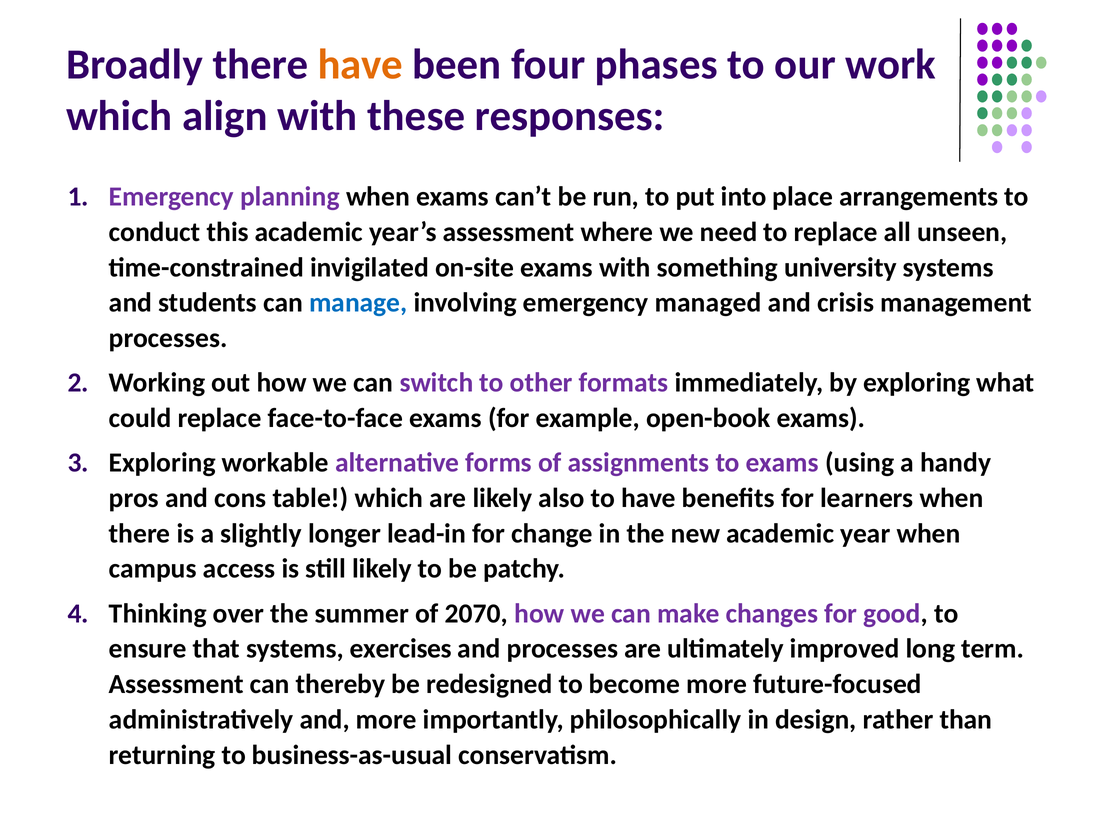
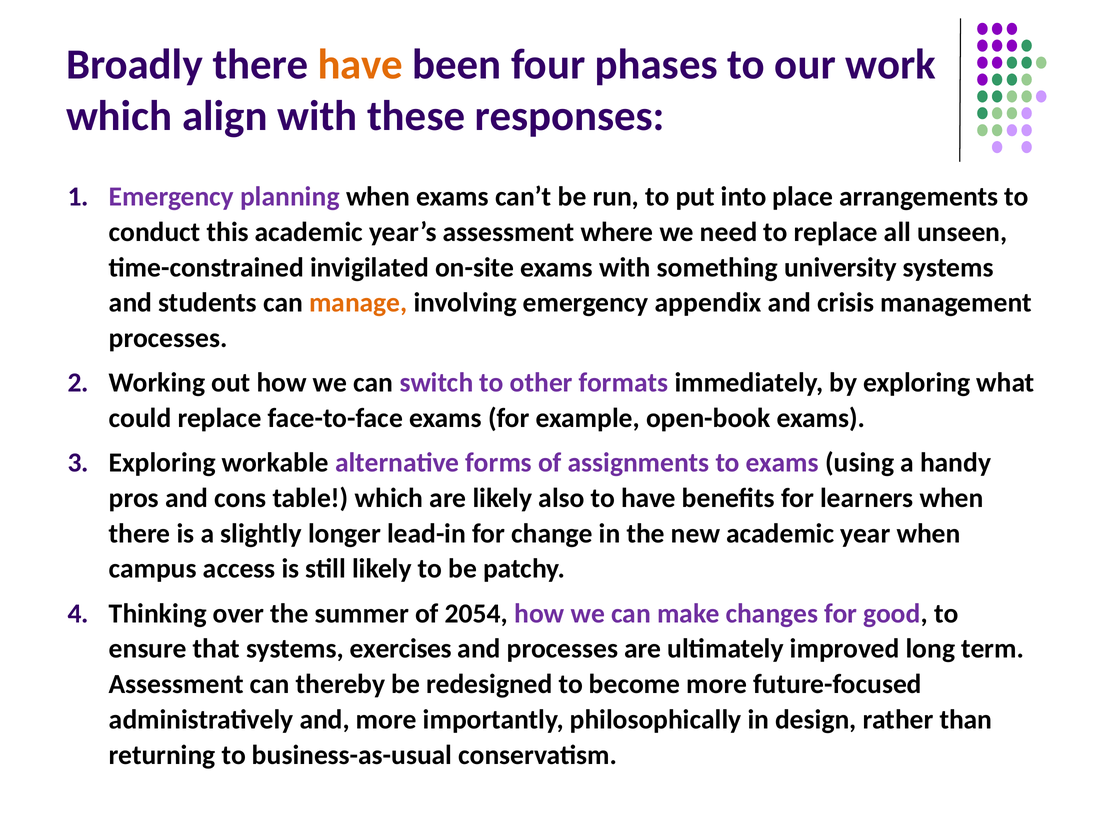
manage colour: blue -> orange (358, 303)
managed: managed -> appendix (708, 303)
2070: 2070 -> 2054 (476, 614)
